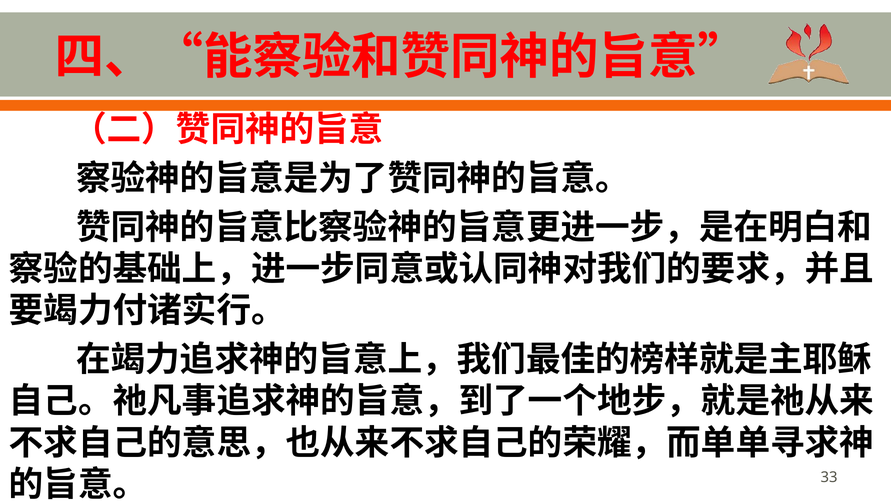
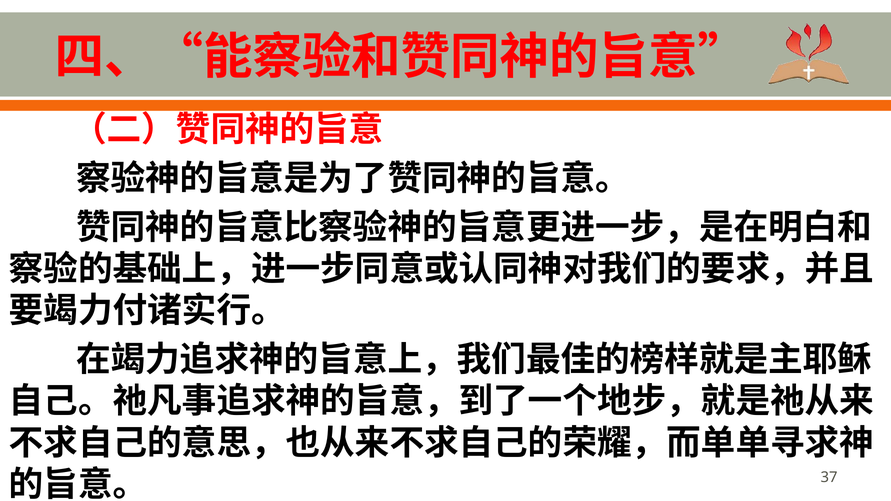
33: 33 -> 37 (829, 478)
